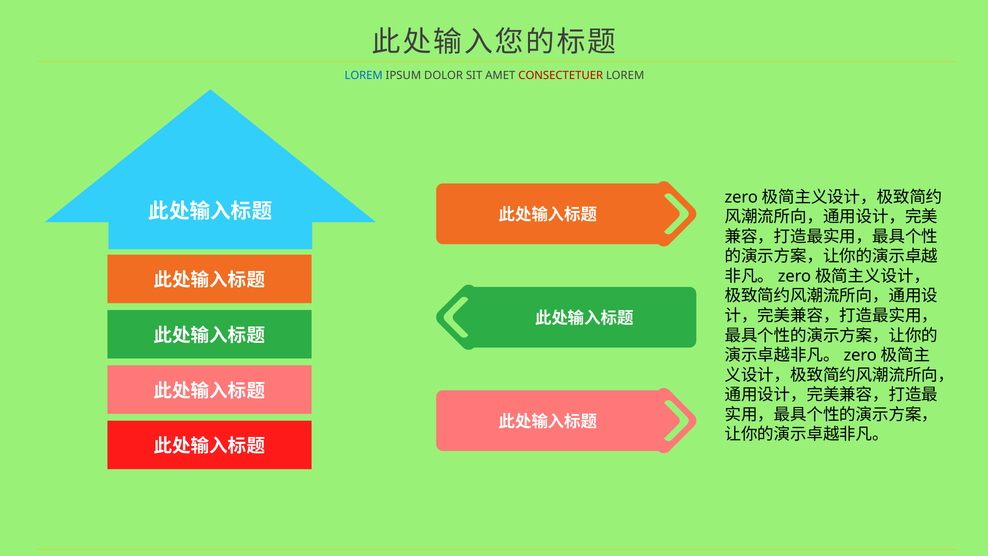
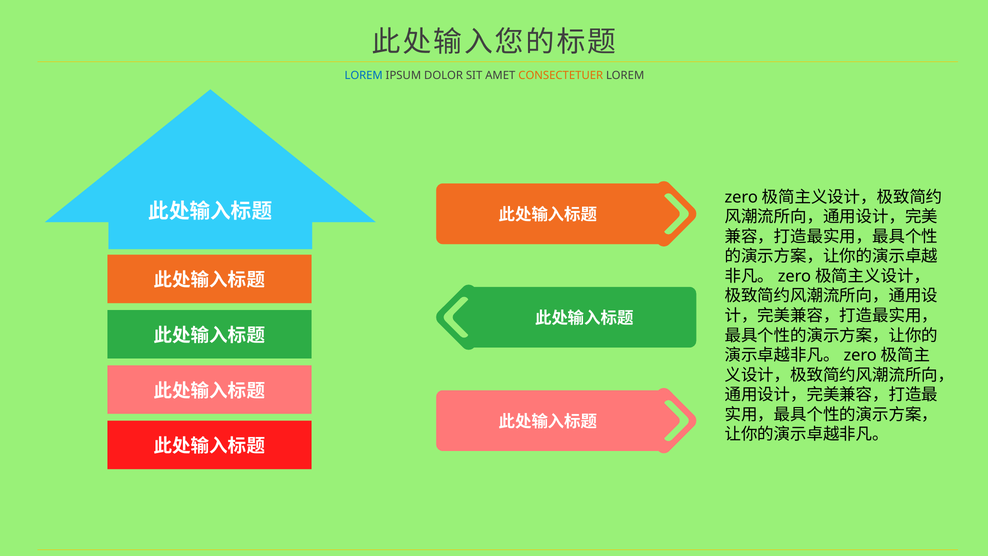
CONSECTETUER colour: red -> orange (561, 76)
